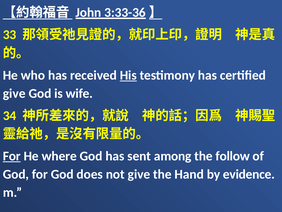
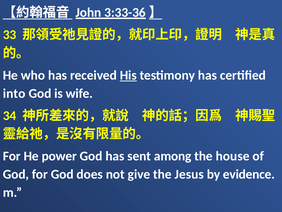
give: give -> into (14, 93)
For underline: present -> none (12, 156)
where: where -> power (59, 156)
follow: follow -> house (233, 156)
Hand: Hand -> Jesus (189, 174)
